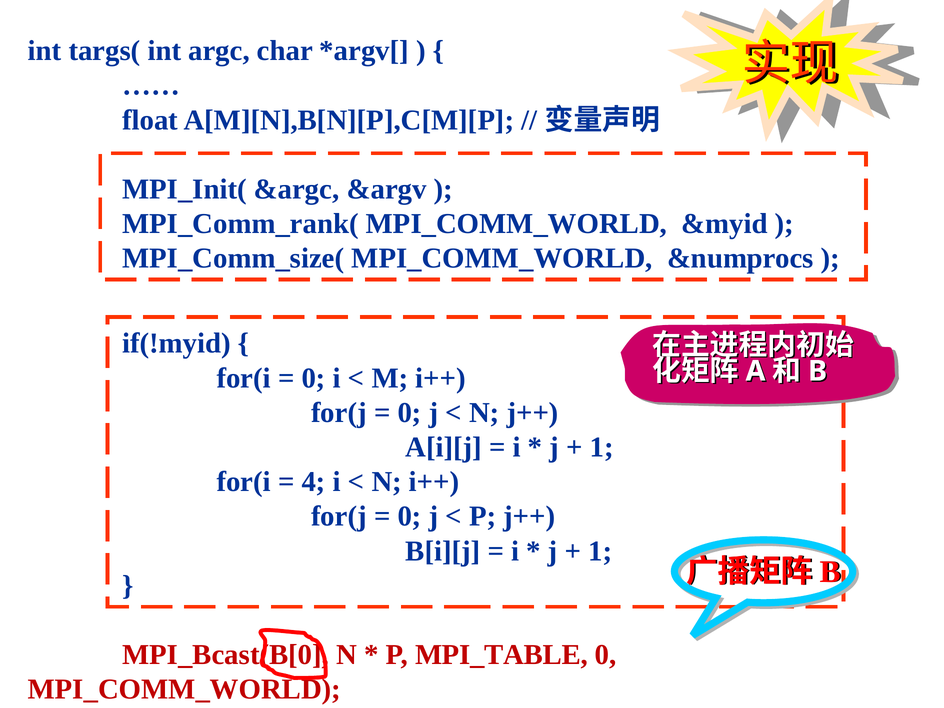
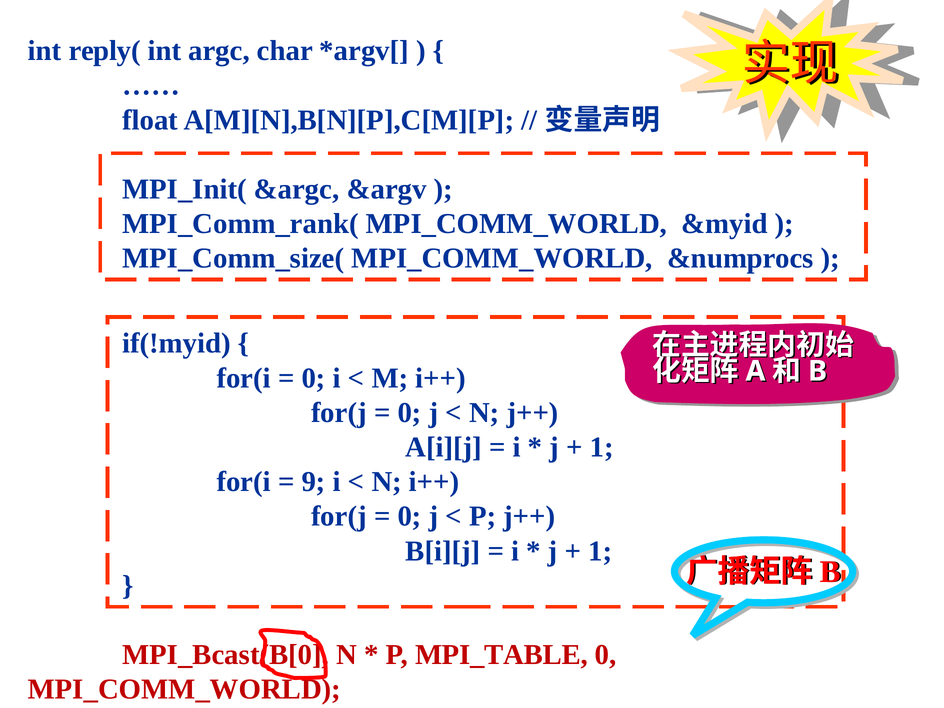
targs(: targs( -> reply( (105, 51)
4: 4 -> 9 (314, 482)
